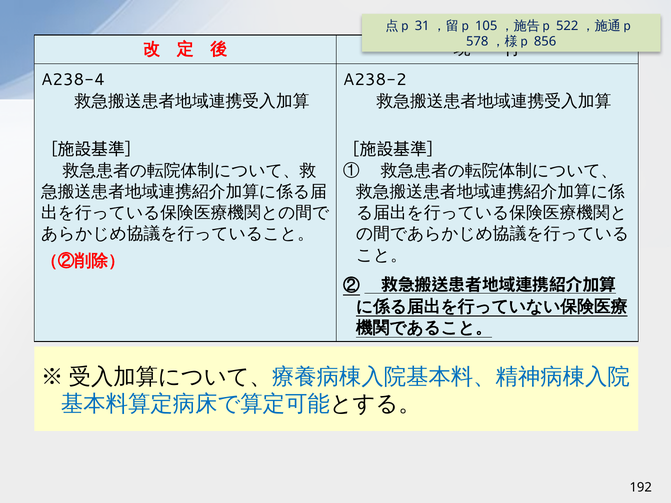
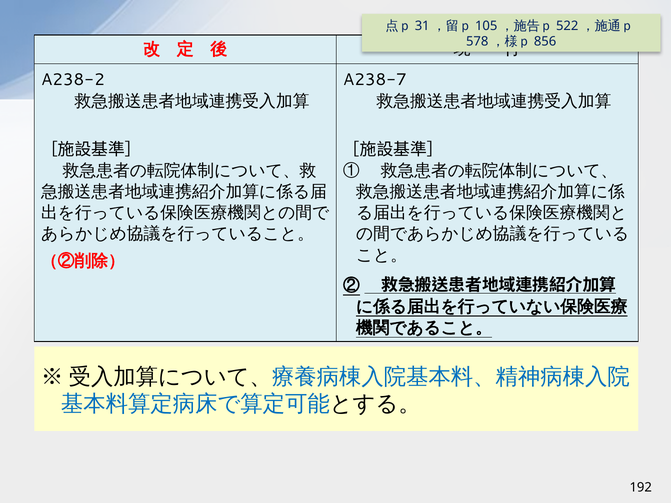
A238-4: A238-4 -> A238-2 (73, 80)
A238-2: A238-2 -> A238-7 (375, 80)
